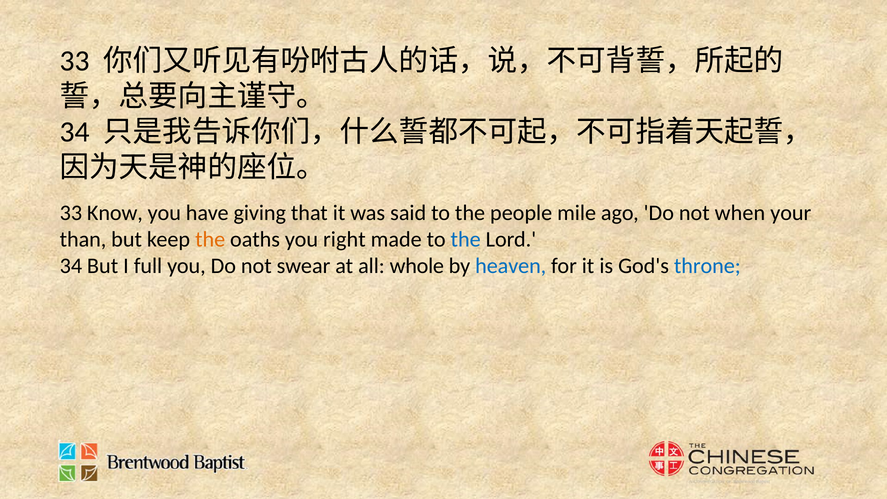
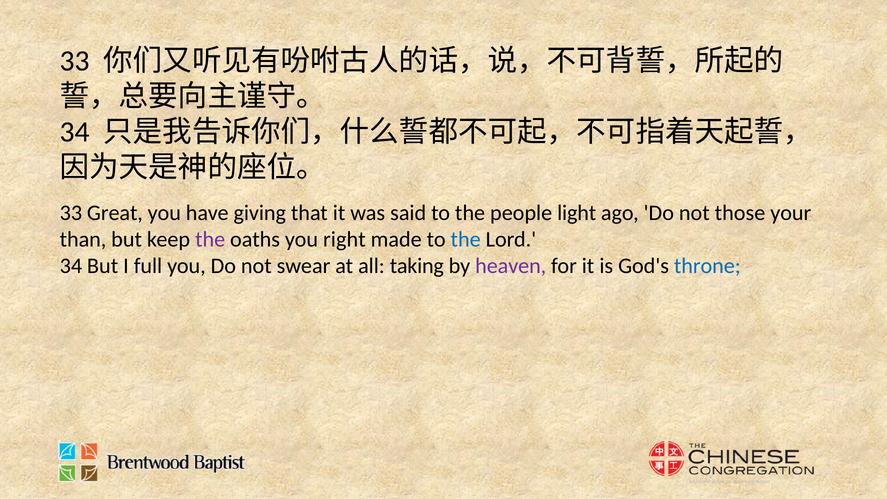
Know: Know -> Great (115, 213)
mile: mile -> light (577, 213)
when: when -> those (740, 213)
the colour: orange -> purple (210, 240)
whole: whole -> taking (417, 266)
heaven colour: blue -> purple (511, 266)
